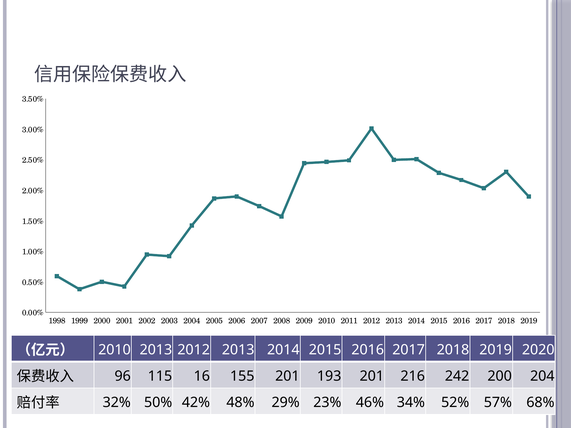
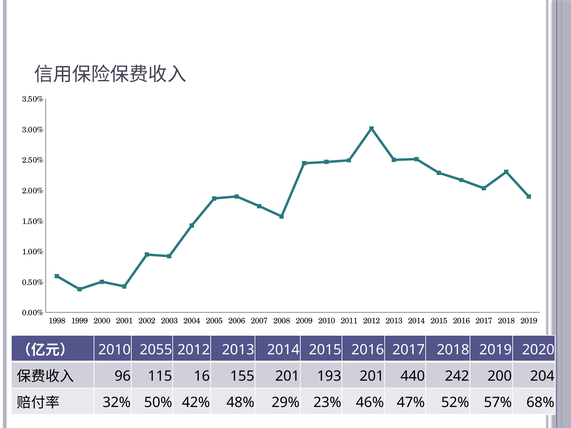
2010 2013: 2013 -> 2055 (156, 350)
216: 216 -> 440 (413, 376)
34%: 34% -> 47% (411, 403)
